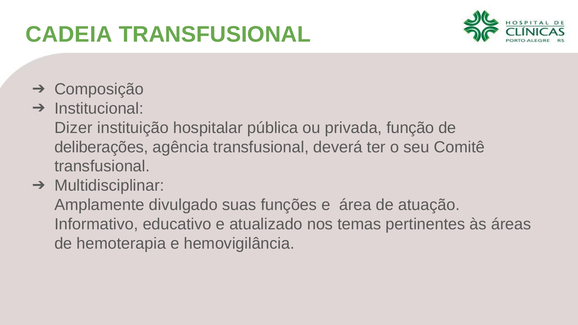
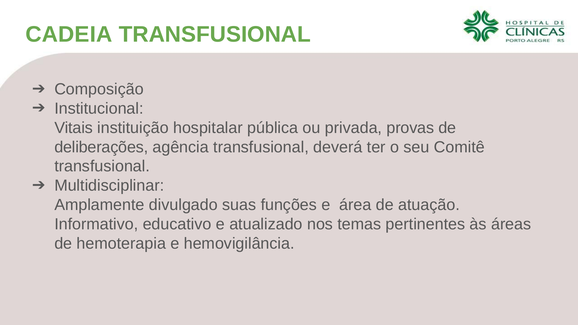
Dizer: Dizer -> Vitais (74, 128)
função: função -> provas (410, 128)
